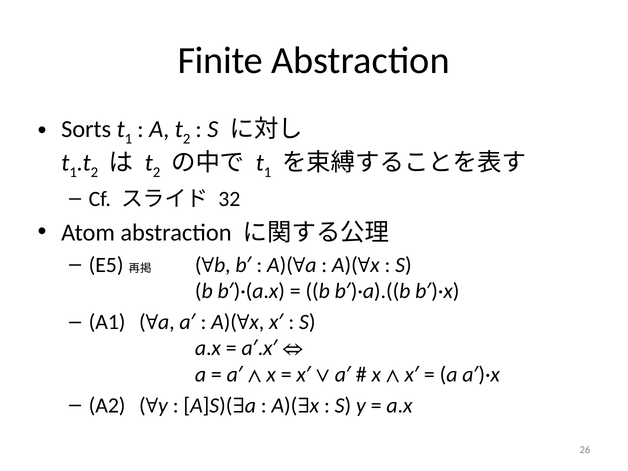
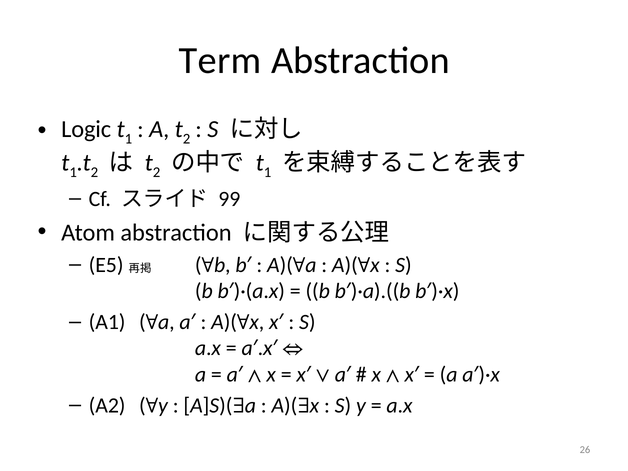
Finite: Finite -> Term (220, 61)
Sorts: Sorts -> Logic (86, 129)
32: 32 -> 99 (229, 199)
